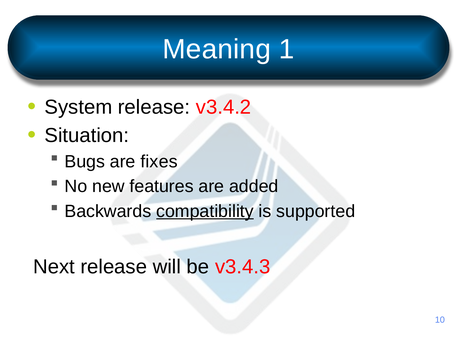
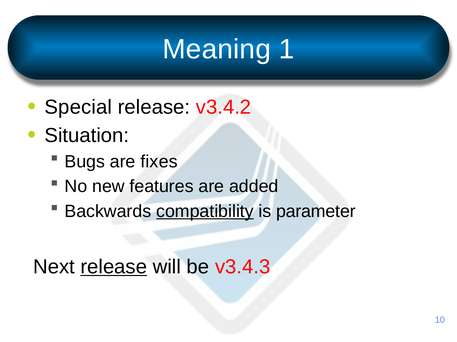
System: System -> Special (78, 107)
supported: supported -> parameter (316, 212)
release underline: none -> present (114, 267)
